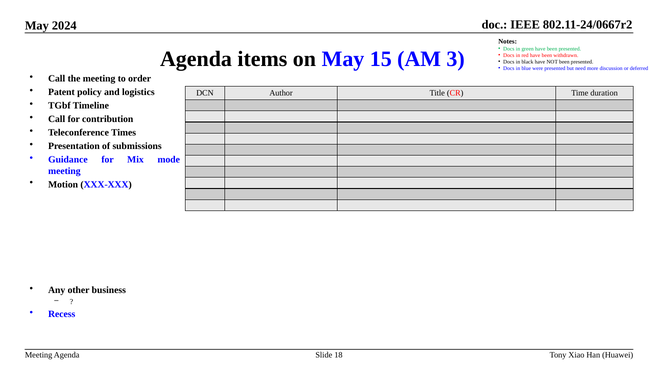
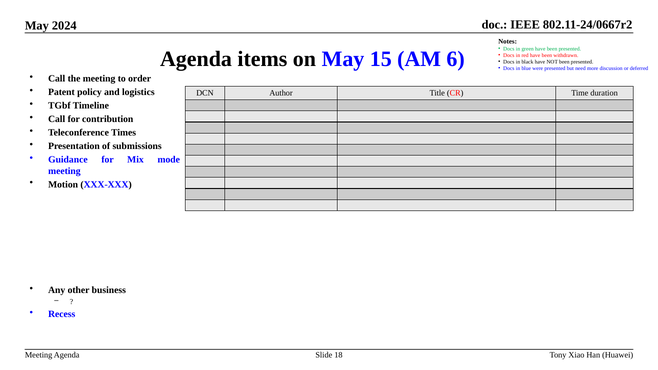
3: 3 -> 6 (456, 59)
